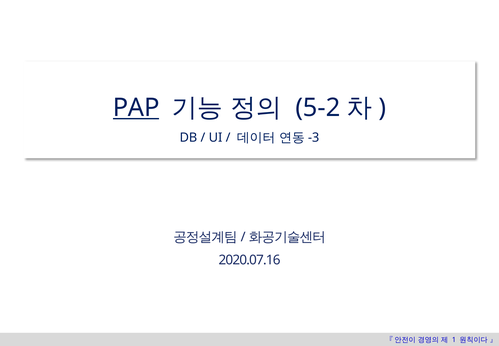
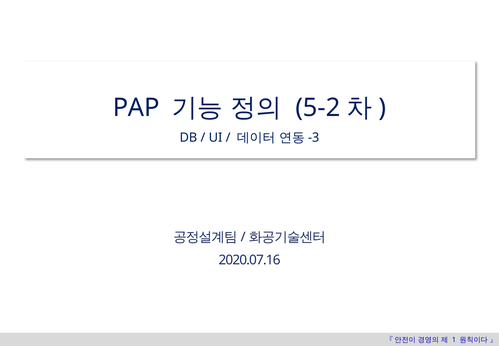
PAP underline: present -> none (136, 108)
